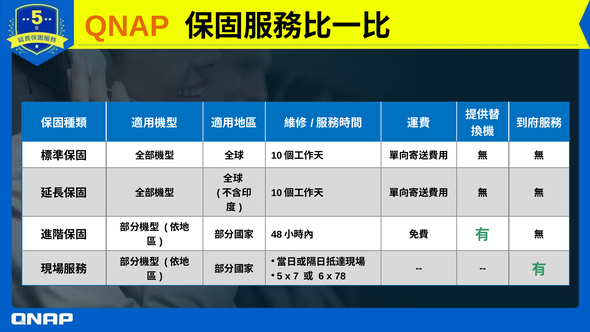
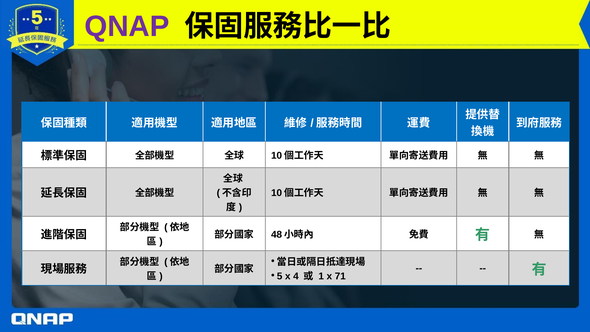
QNAP colour: orange -> purple (127, 27)
7: 7 -> 4 (296, 276)
6: 6 -> 1 (321, 276)
78: 78 -> 71 (340, 276)
